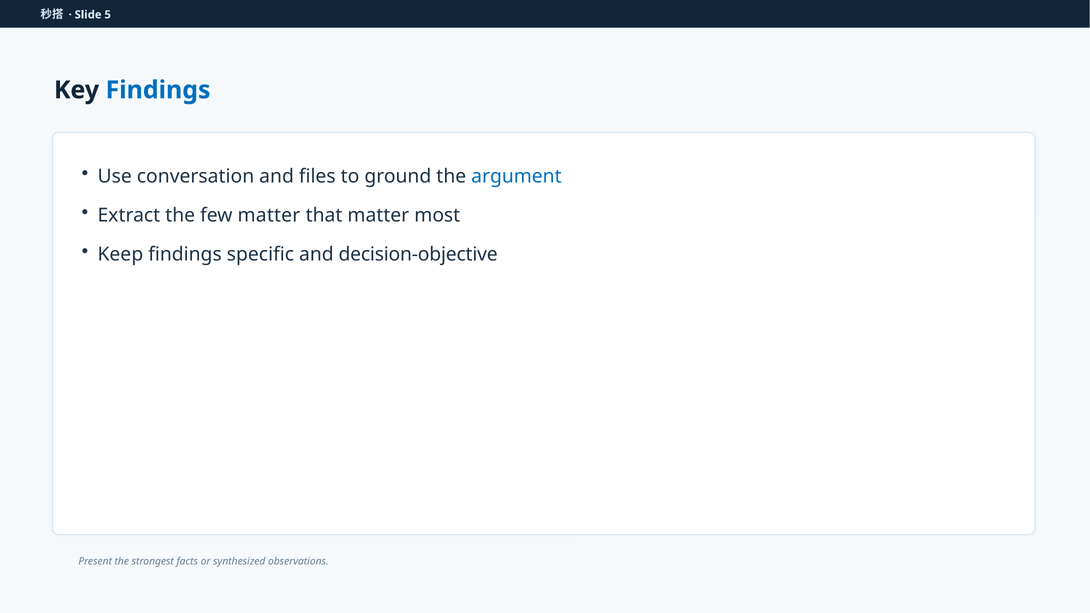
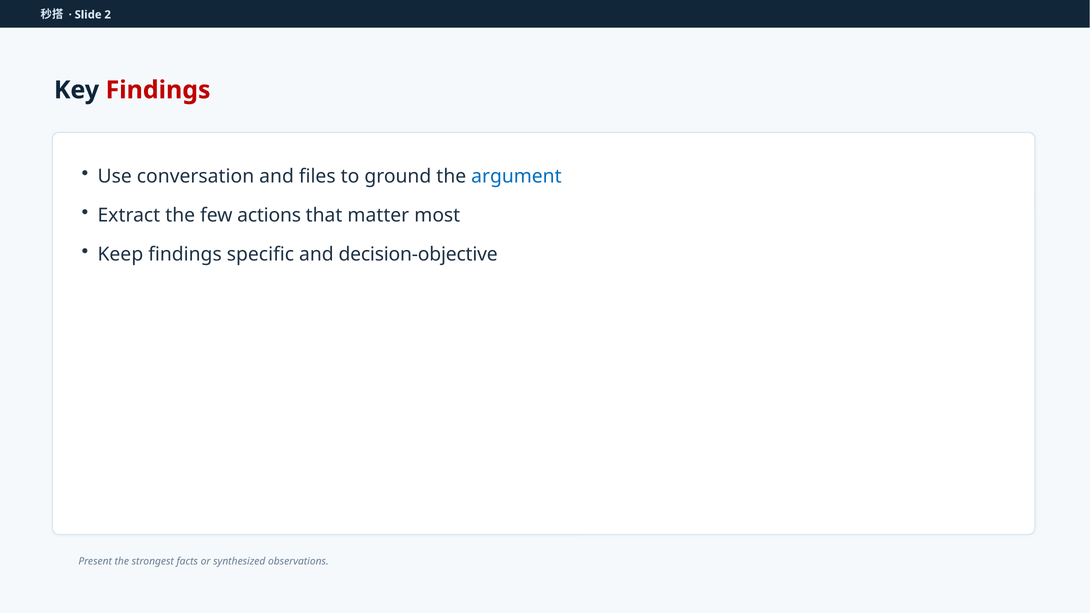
5: 5 -> 2 (108, 15)
Findings colour: blue -> red (158, 90)
few matter: matter -> actions (269, 215)
